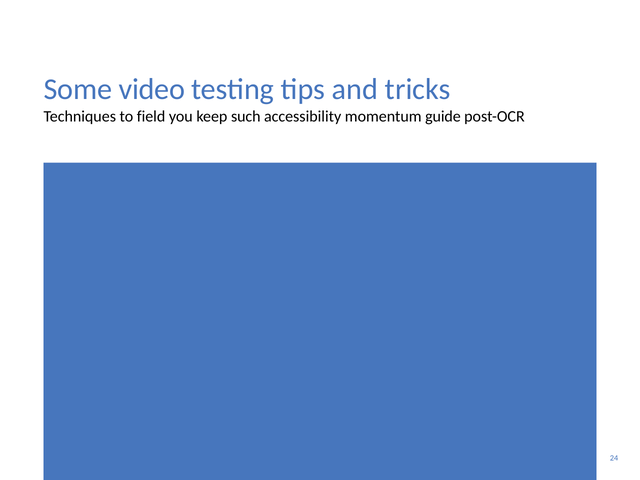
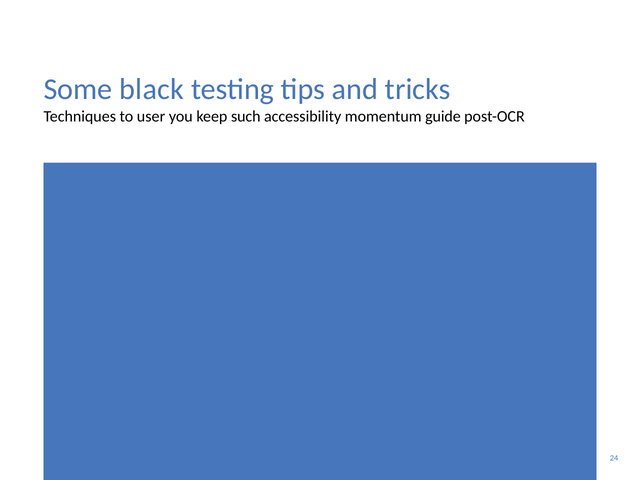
video: video -> black (152, 89)
field: field -> user (151, 117)
